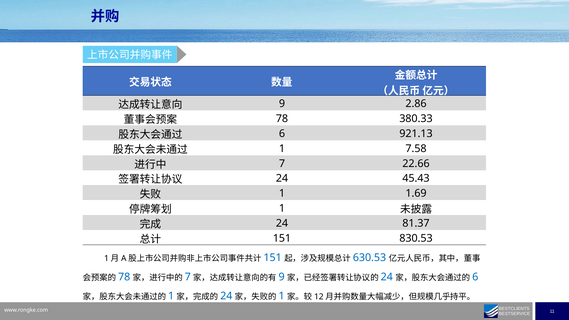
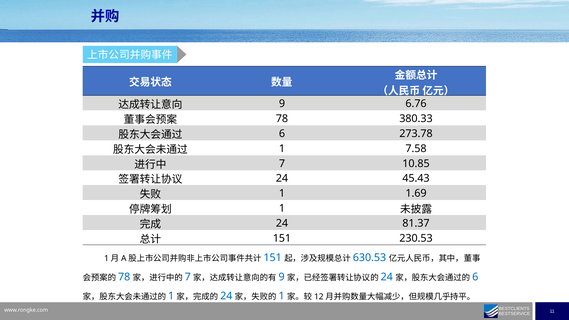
2.86: 2.86 -> 6.76 (416, 104)
921.13: 921.13 -> 273.78 (416, 134)
22.66: 22.66 -> 10.85 (416, 164)
830.53: 830.53 -> 230.53 (416, 238)
